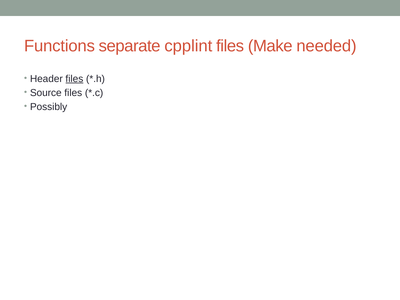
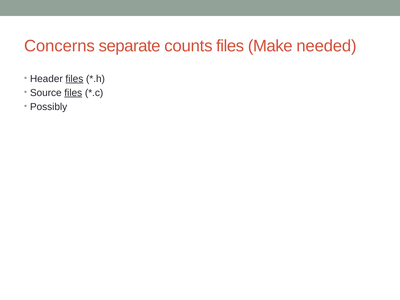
Functions: Functions -> Concerns (59, 46)
cpplint: cpplint -> counts (188, 46)
files underline: none -> present (73, 93)
